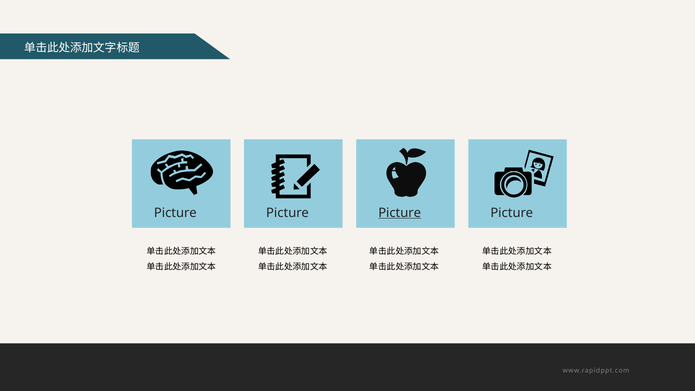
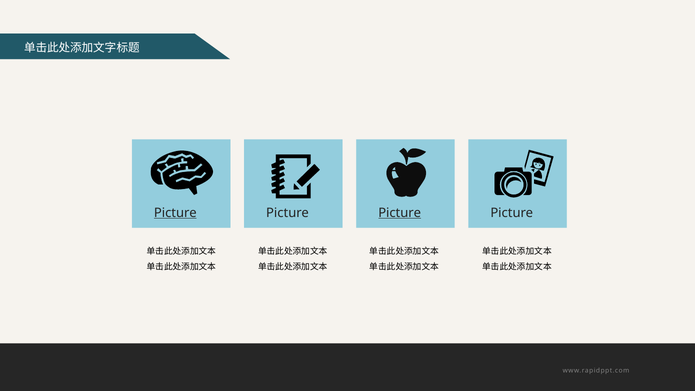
Picture underline: none -> present (175, 213)
